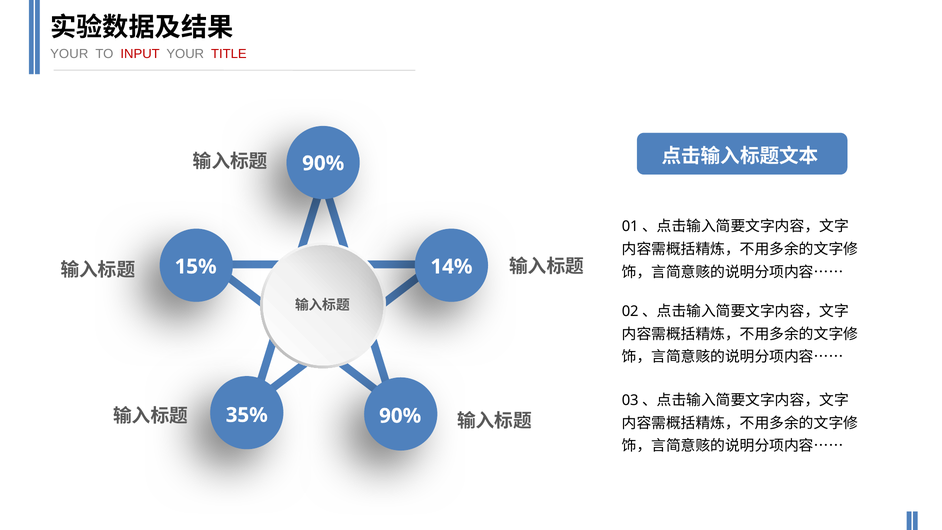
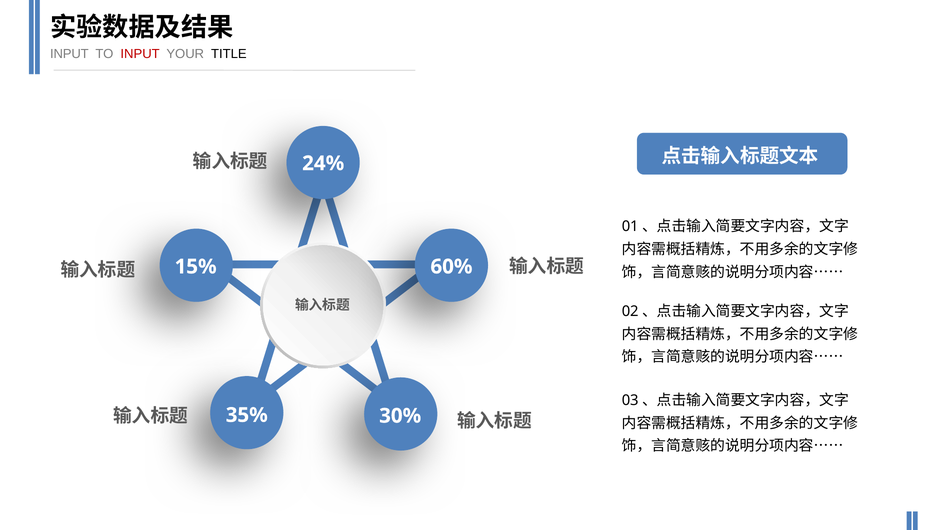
YOUR: YOUR -> INPUT (69, 54)
TITLE colour: red -> black (229, 54)
90%: 90% -> 24% (323, 163)
14%: 14% -> 60% (451, 267)
35% 90%: 90% -> 30% (400, 416)
